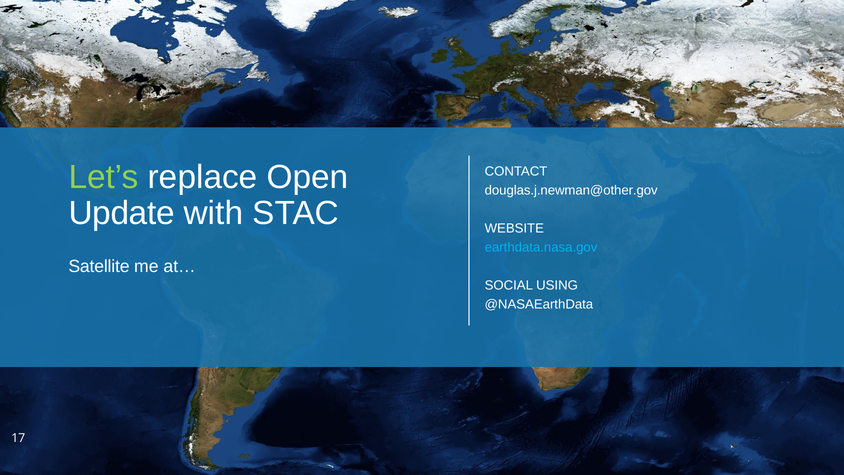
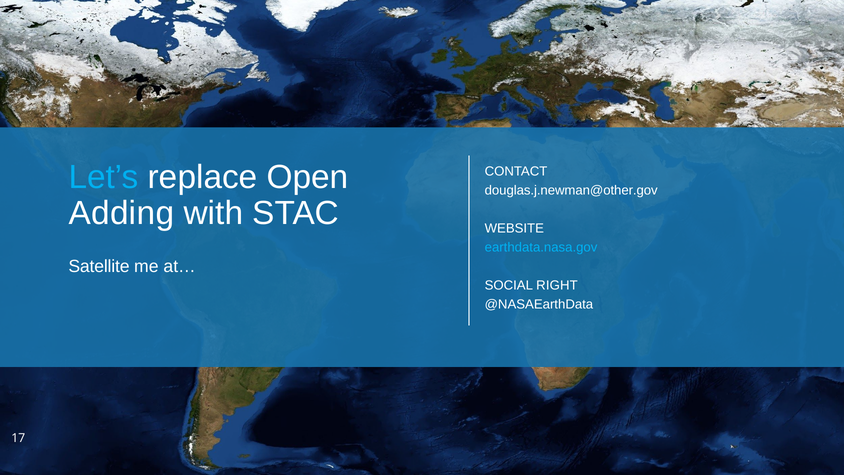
Let’s colour: light green -> light blue (104, 177)
Update: Update -> Adding (121, 213)
USING: USING -> RIGHT (557, 285)
